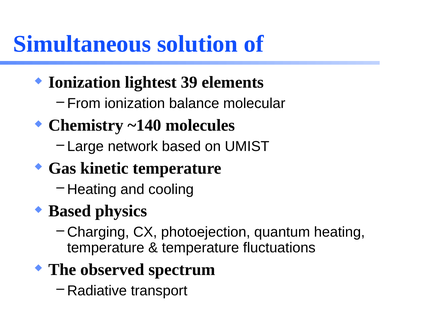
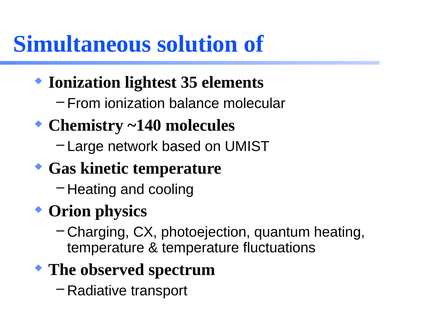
39: 39 -> 35 (189, 82)
Based: Based -> Orion (70, 211)
